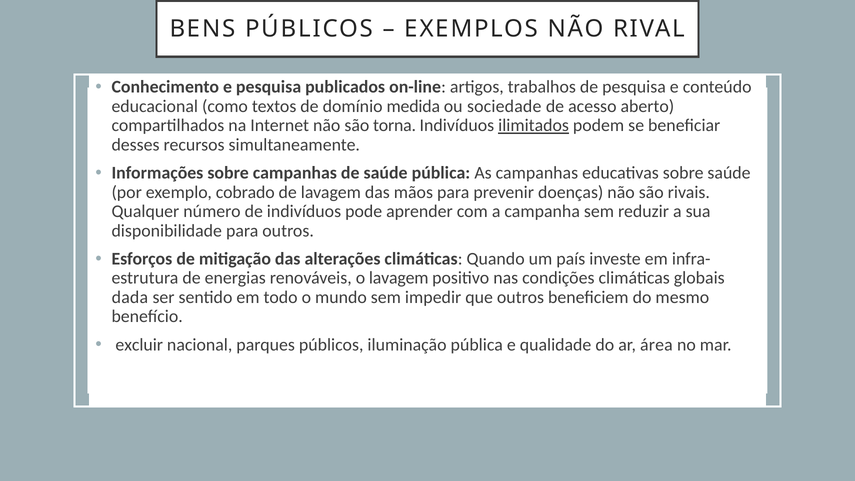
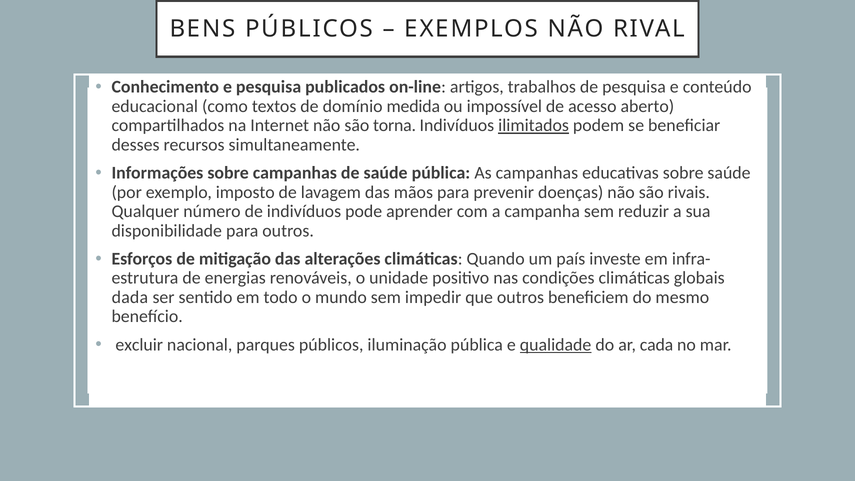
sociedade: sociedade -> impossível (504, 106)
cobrado: cobrado -> imposto (245, 192)
o lavagem: lavagem -> unidade (399, 278)
qualidade underline: none -> present (556, 345)
área: área -> cada (657, 345)
